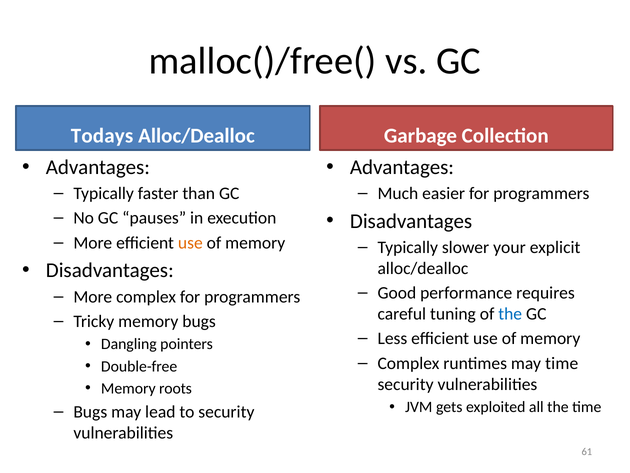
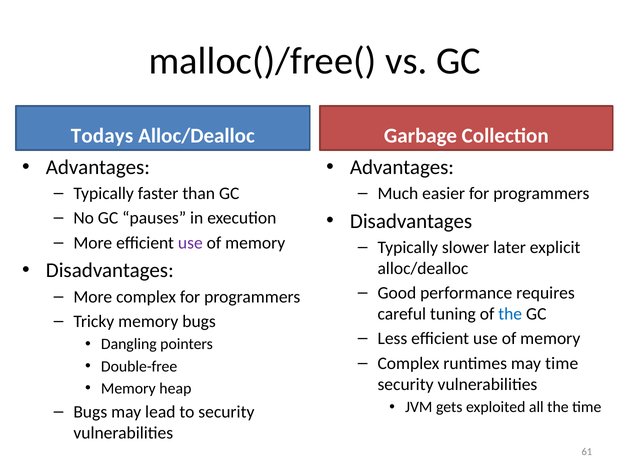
use colour: orange -> purple (190, 243)
your: your -> later (510, 247)
roots: roots -> heap (175, 388)
